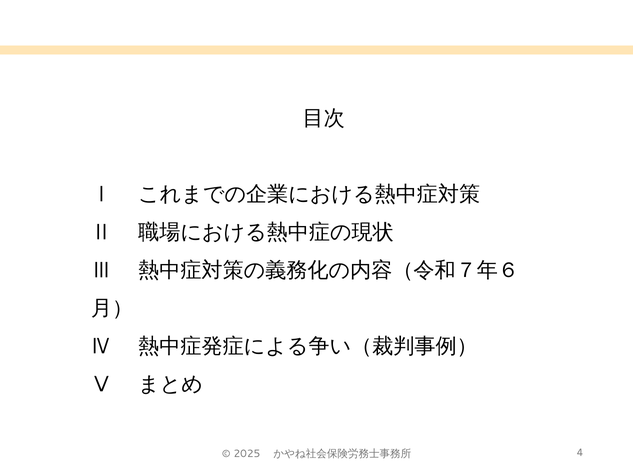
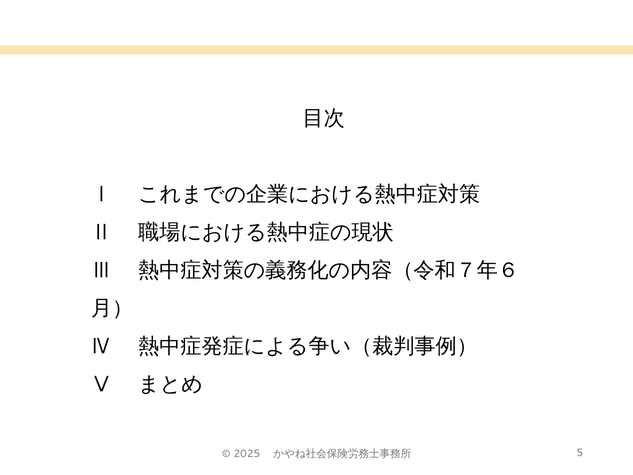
4: 4 -> 5 (580, 452)
